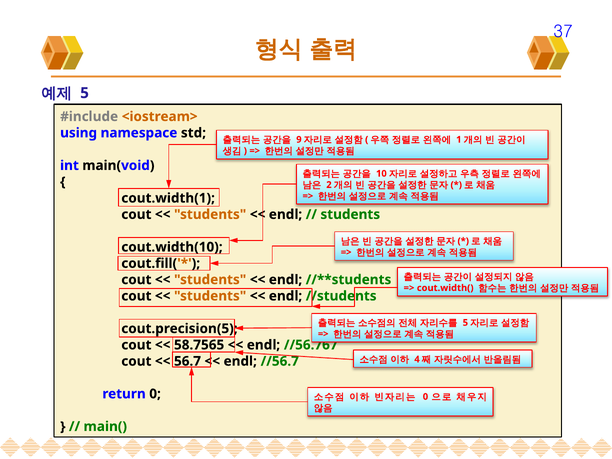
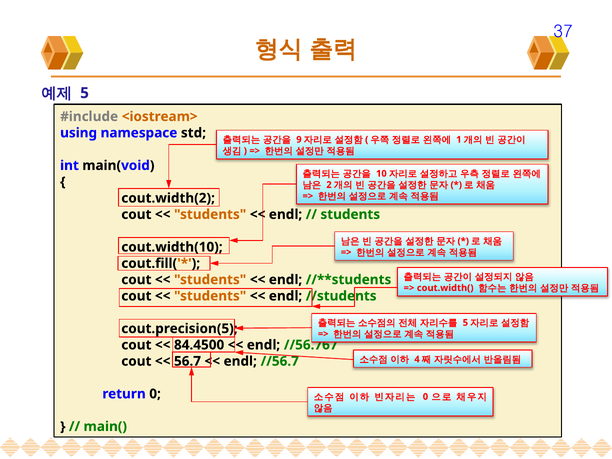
cout.width(1: cout.width(1 -> cout.width(2 (168, 198)
58.7565: 58.7565 -> 84.4500 (199, 345)
